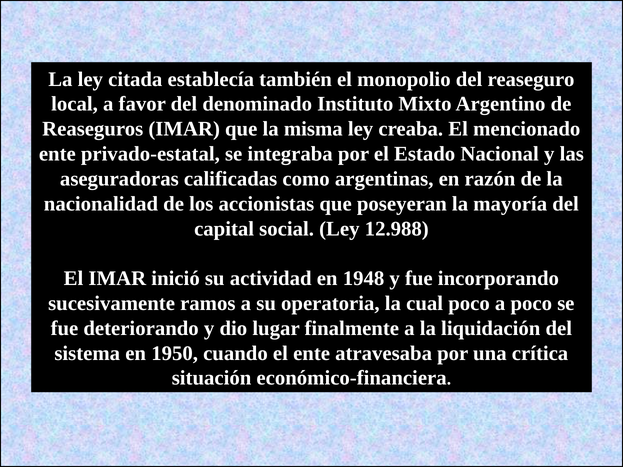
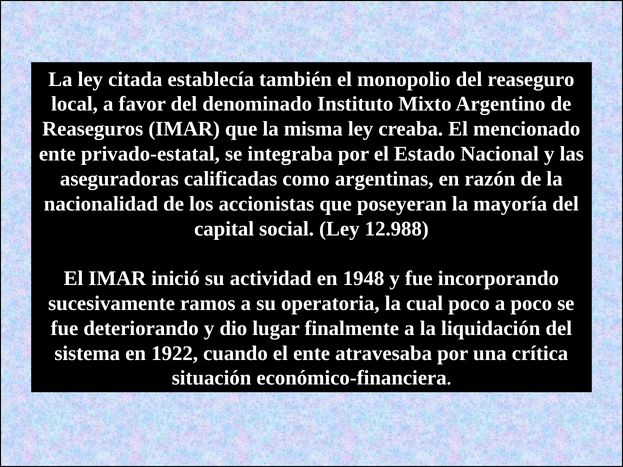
1950: 1950 -> 1922 (175, 353)
